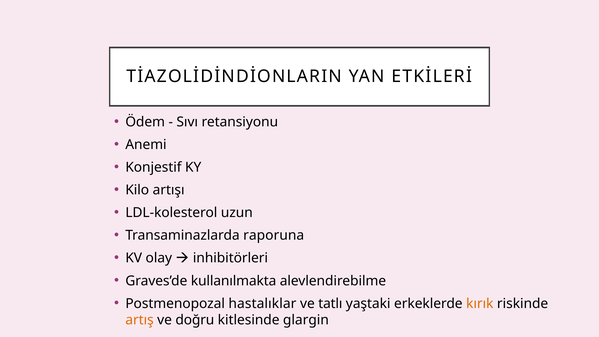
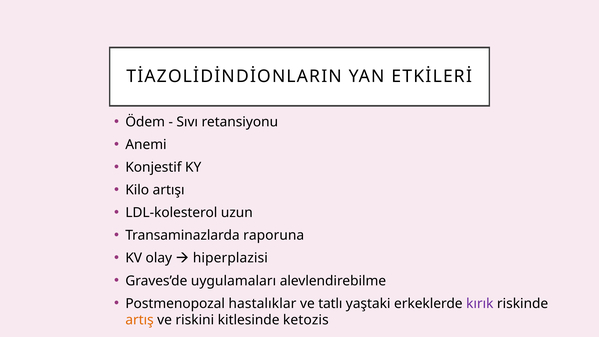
inhibitörleri: inhibitörleri -> hiperplazisi (230, 258)
kullanılmakta: kullanılmakta -> uygulamaları (234, 281)
kırık colour: orange -> purple (480, 303)
doğru: doğru -> riskini (195, 320)
glargin: glargin -> ketozis (306, 320)
